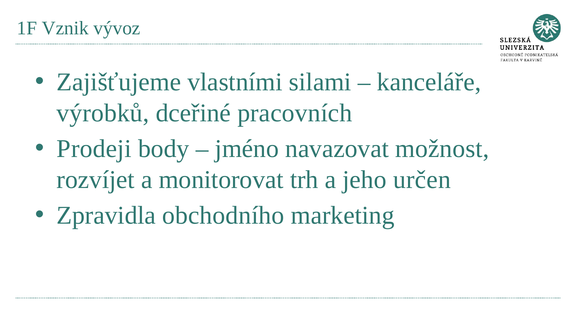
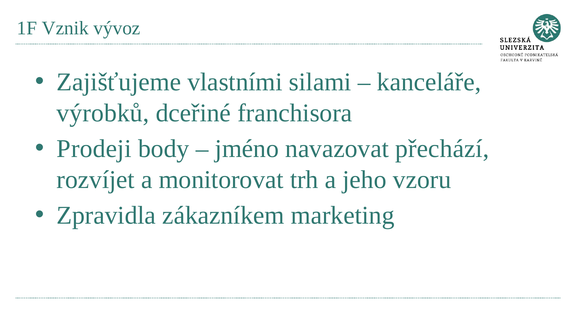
pracovních: pracovních -> franchisora (295, 113)
možnost: možnost -> přechází (442, 149)
určen: určen -> vzoru (422, 179)
obchodního: obchodního -> zákazníkem (223, 215)
